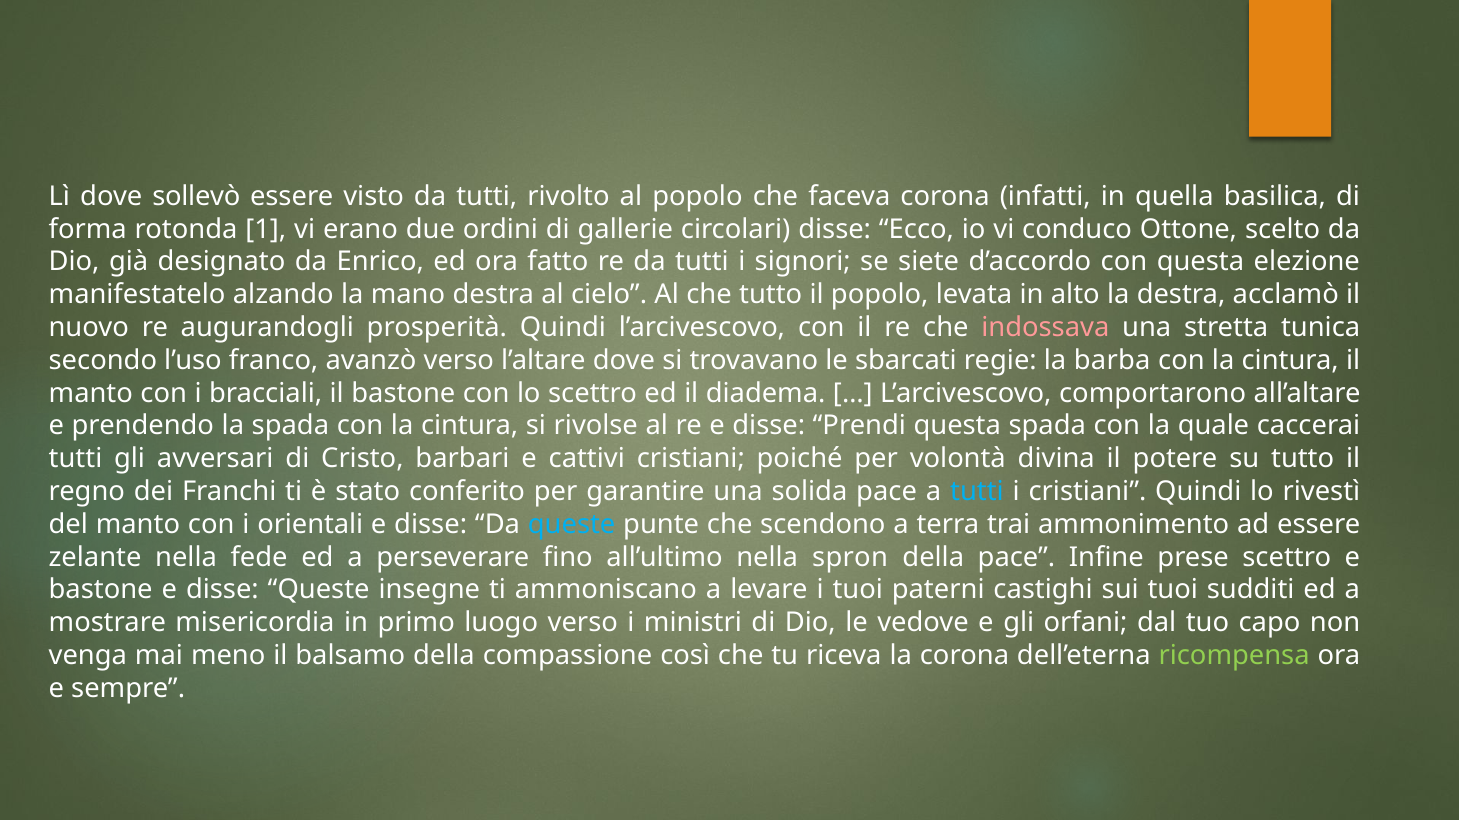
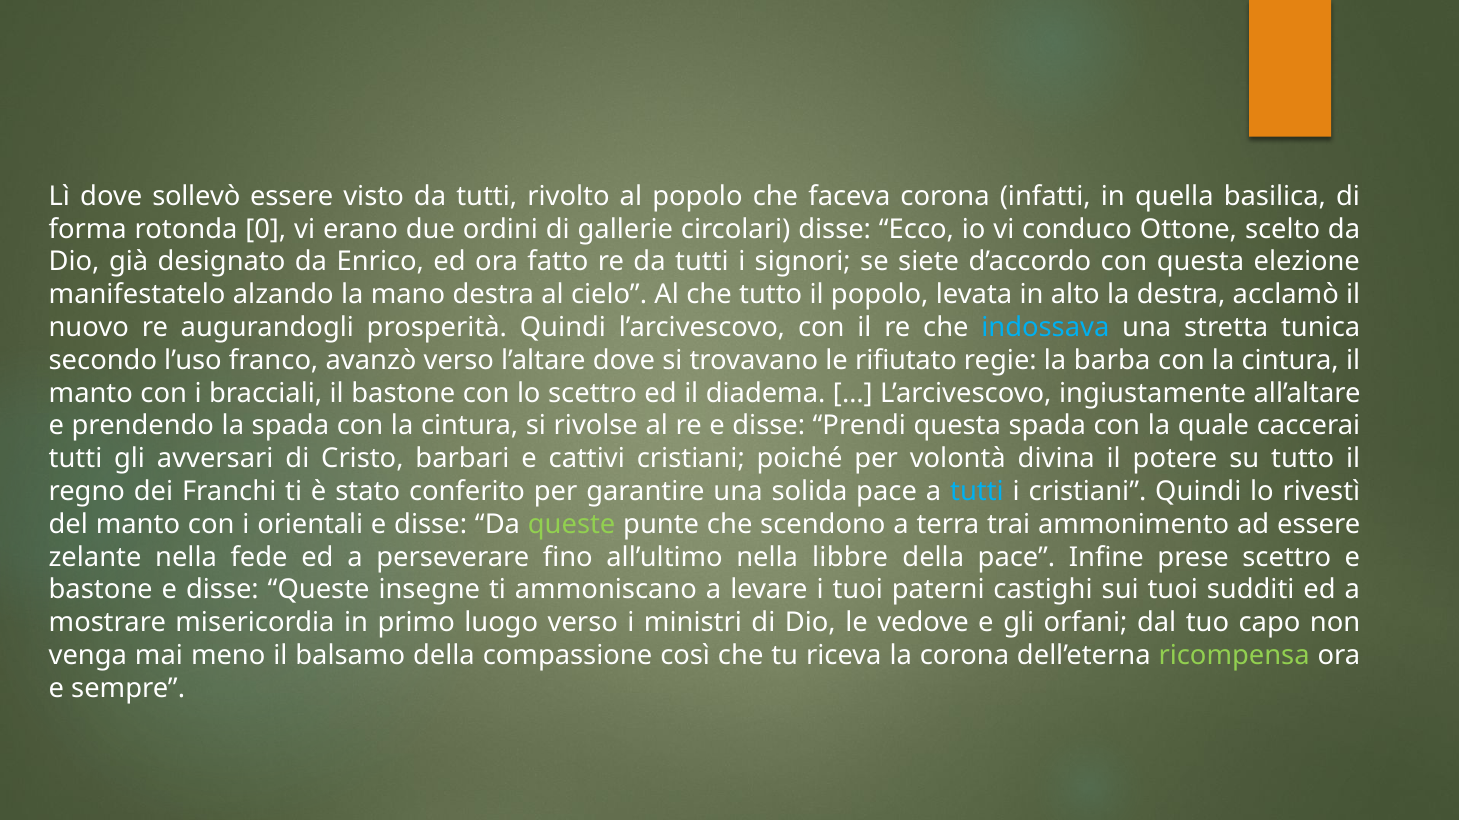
1: 1 -> 0 (266, 229)
indossava colour: pink -> light blue (1045, 328)
sbarcati: sbarcati -> rifiutato (906, 361)
comportarono: comportarono -> ingiustamente (1153, 393)
queste colour: light blue -> light green (572, 525)
spron: spron -> libbre (850, 558)
